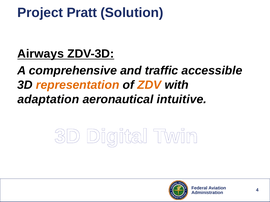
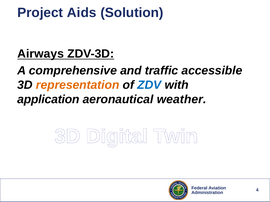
Pratt: Pratt -> Aids (82, 13)
ZDV colour: orange -> blue (149, 85)
adaptation: adaptation -> application (48, 100)
intuitive: intuitive -> weather (182, 100)
